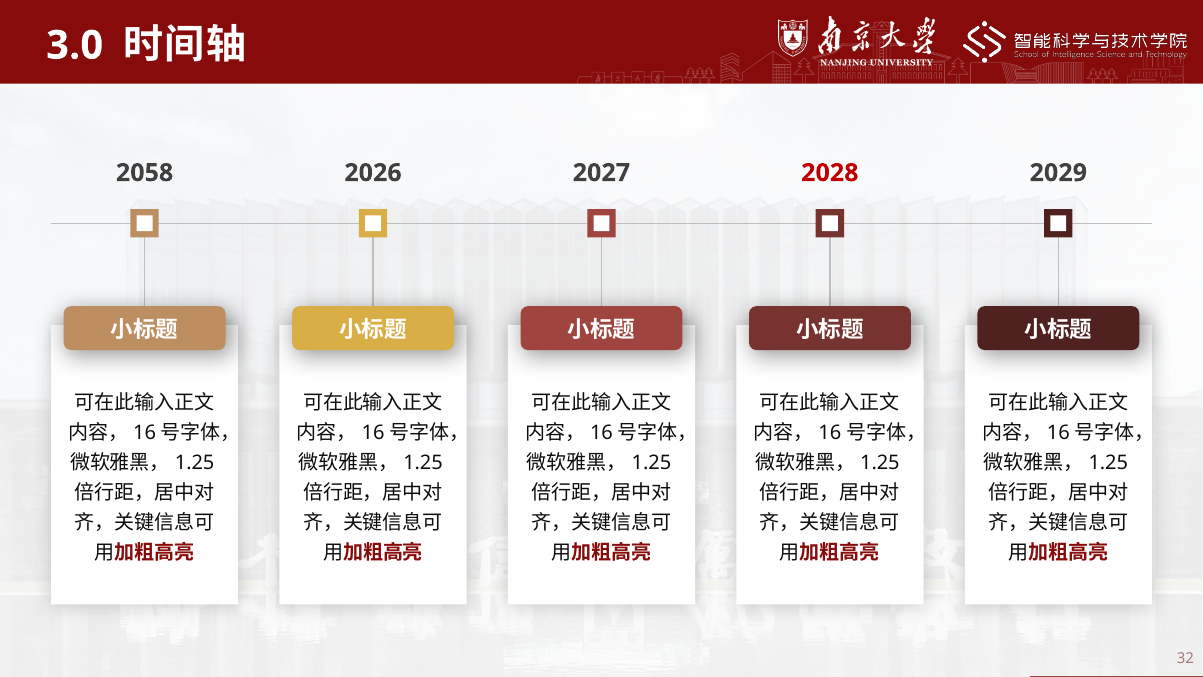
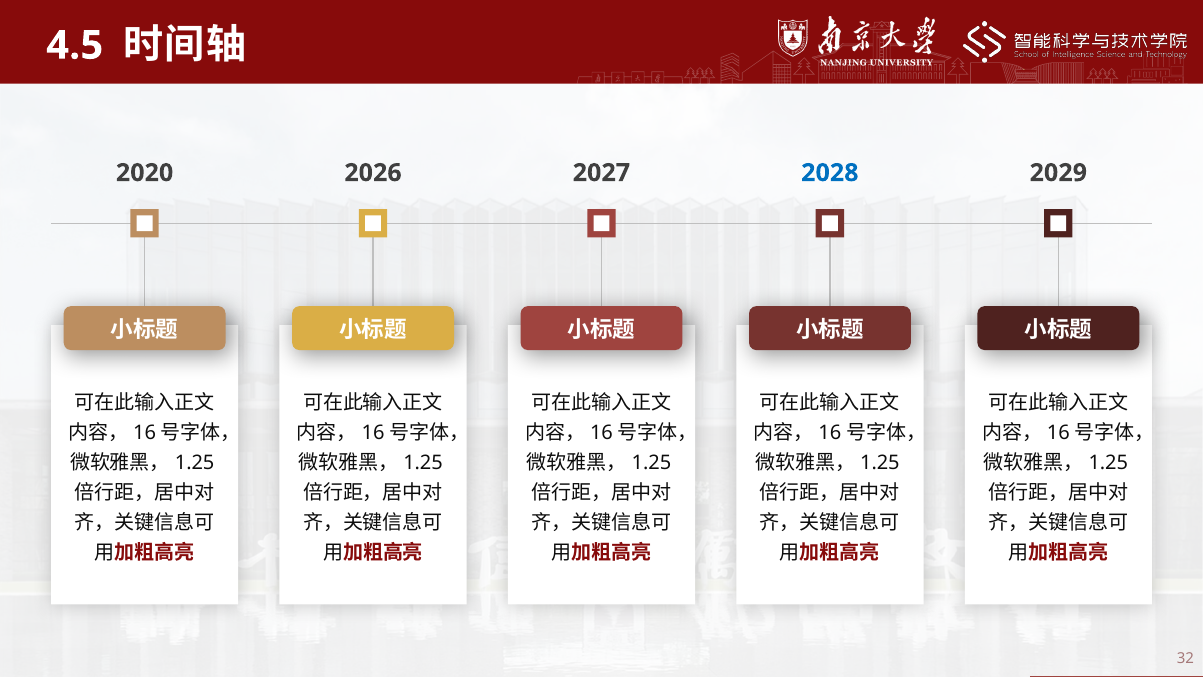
3.0: 3.0 -> 4.5 (75, 45)
2058: 2058 -> 2020 (145, 173)
2028 colour: red -> blue (830, 173)
